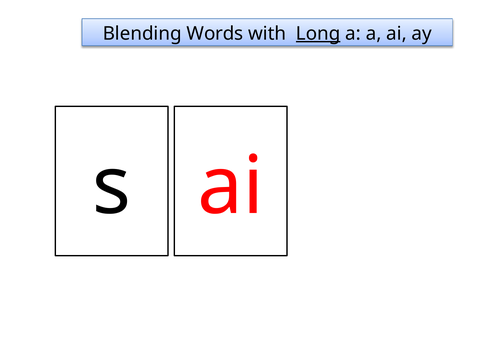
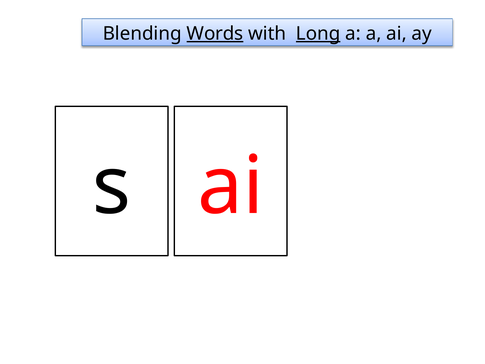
Words underline: none -> present (215, 34)
